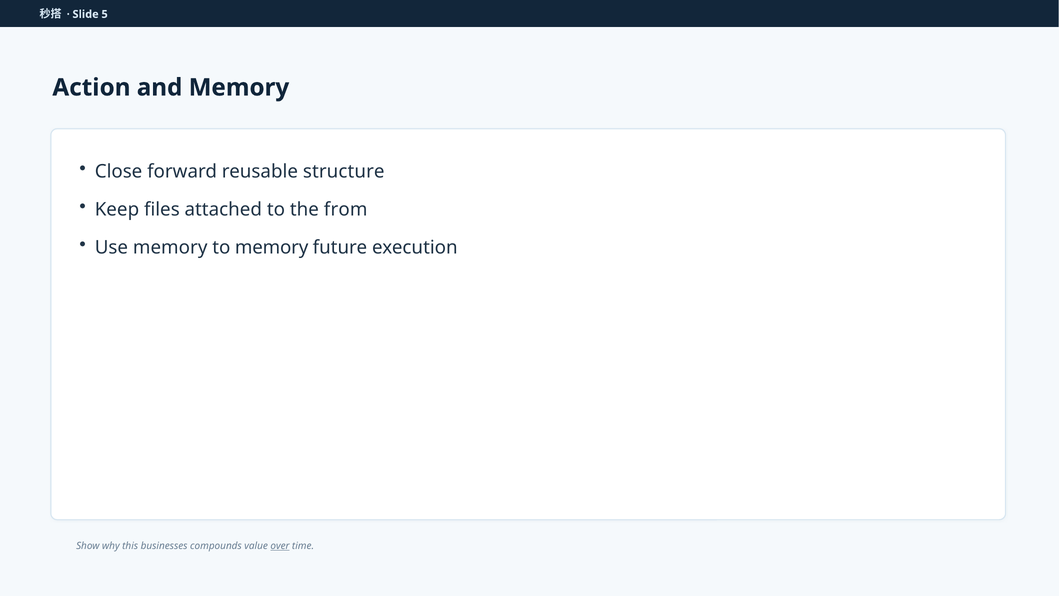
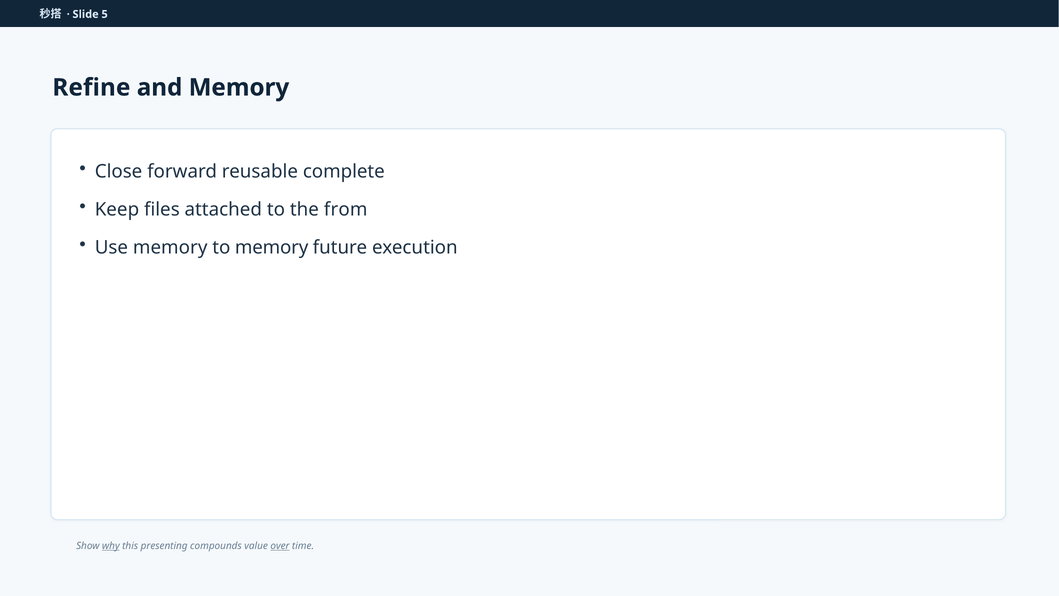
Action: Action -> Refine (91, 87)
structure: structure -> complete (344, 171)
why underline: none -> present (111, 546)
businesses: businesses -> presenting (164, 546)
